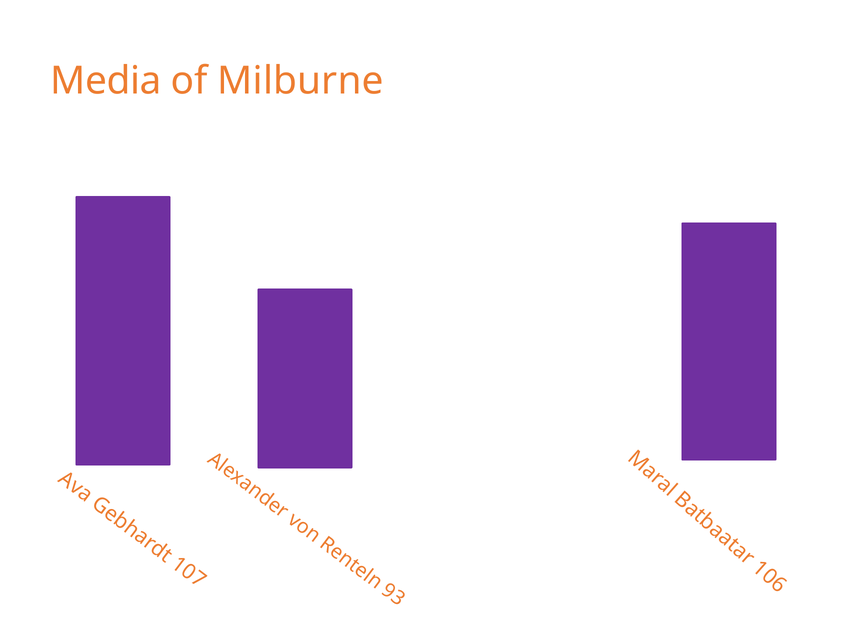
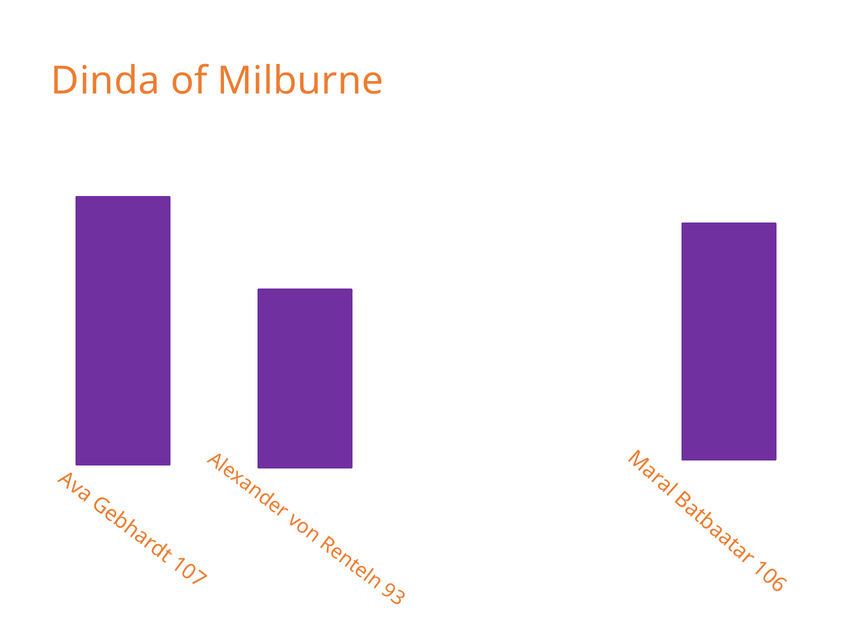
Media: Media -> Dinda (106, 81)
